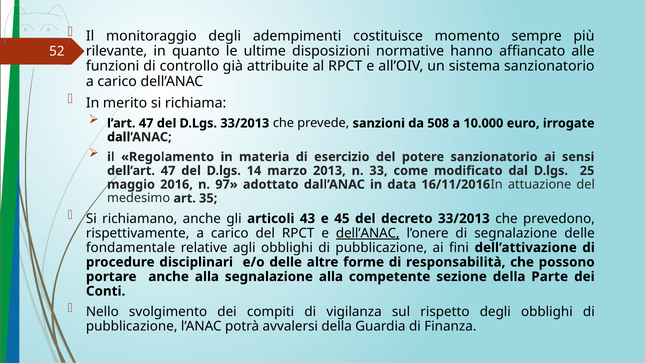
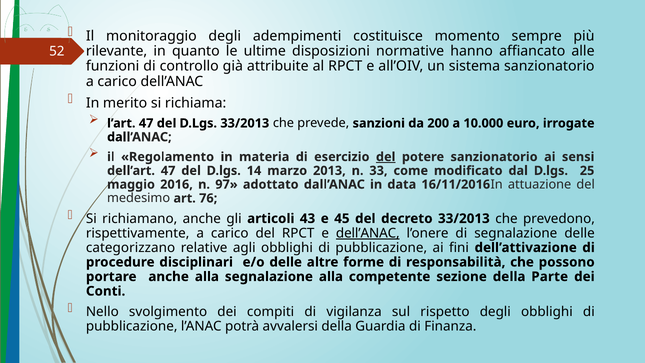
508: 508 -> 200 (438, 123)
del underline: none -> present (386, 157)
35: 35 -> 76 (208, 198)
fondamentale: fondamentale -> categorizzano (131, 247)
